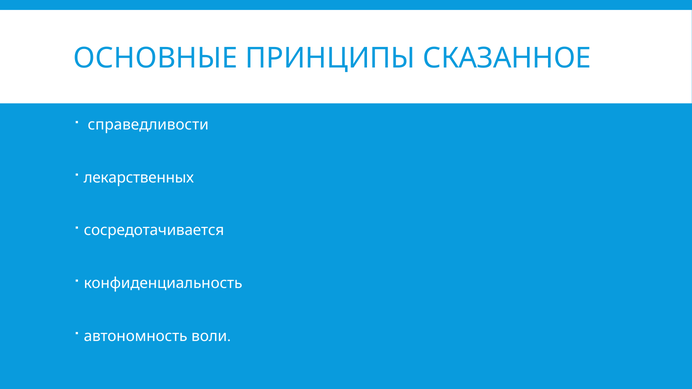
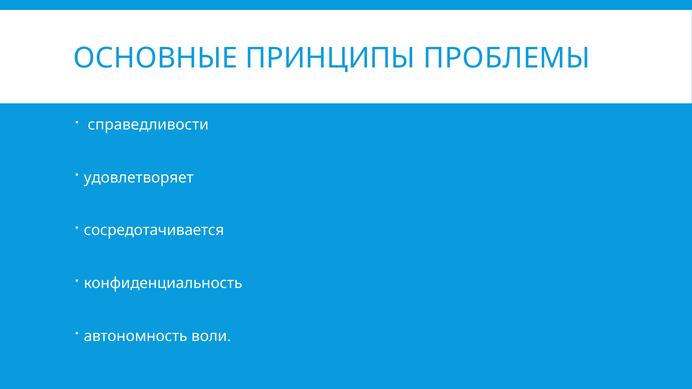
СКАЗАННОЕ: СКАЗАННОЕ -> ПРОБЛЕМЫ (507, 58)
лекарственных: лекарственных -> удовлетворяет (139, 178)
